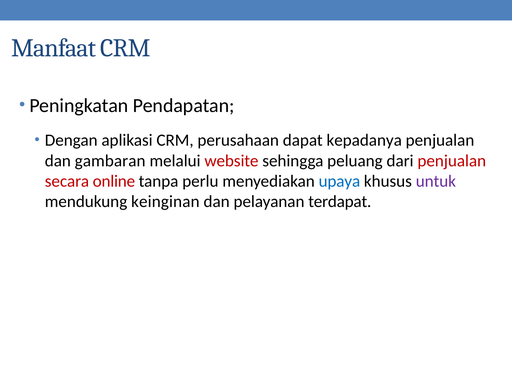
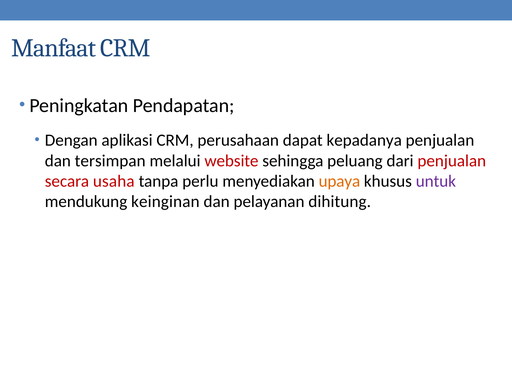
gambaran: gambaran -> tersimpan (110, 161)
online: online -> usaha (114, 181)
upaya colour: blue -> orange (339, 181)
terdapat: terdapat -> dihitung (340, 202)
